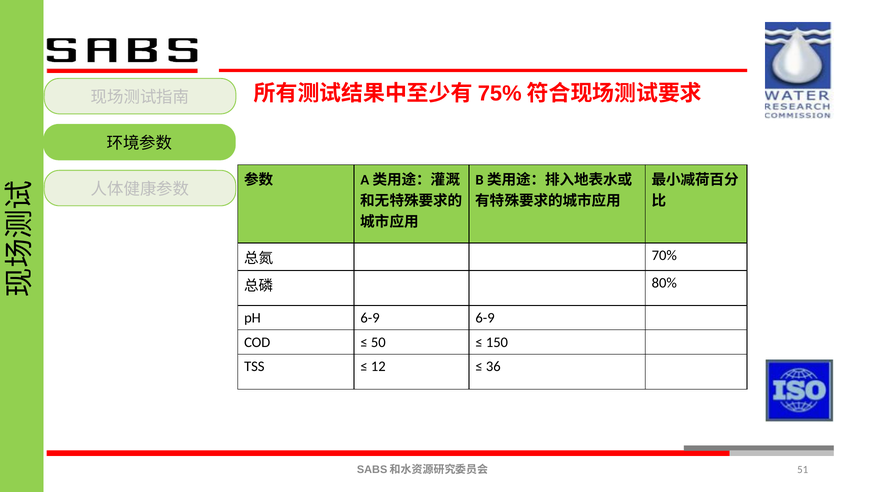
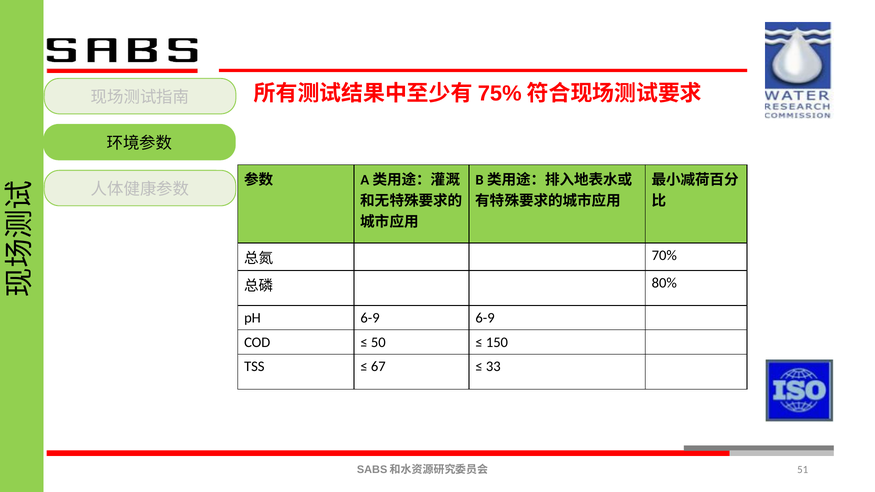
12: 12 -> 67 (378, 367)
36: 36 -> 33 (493, 367)
